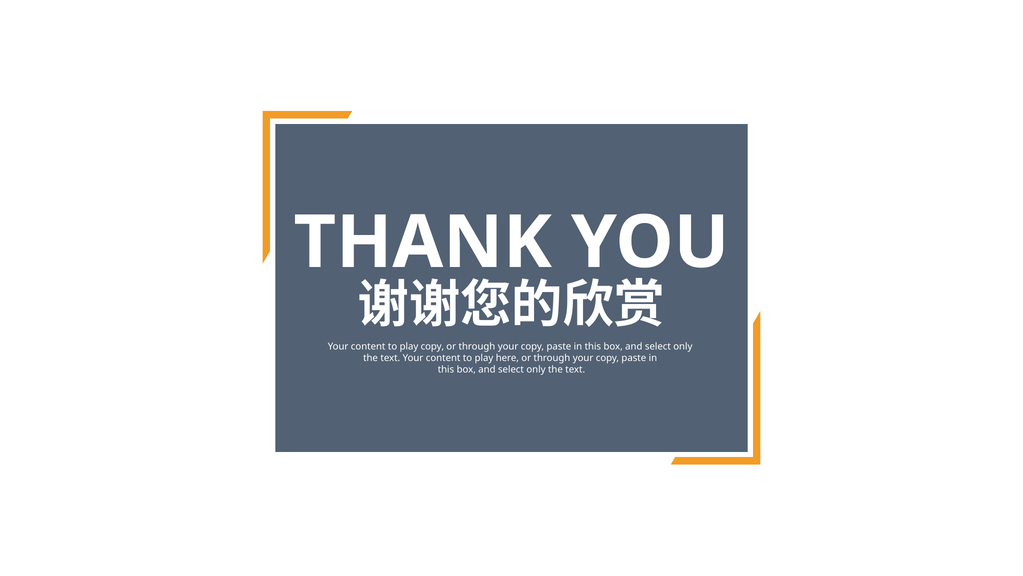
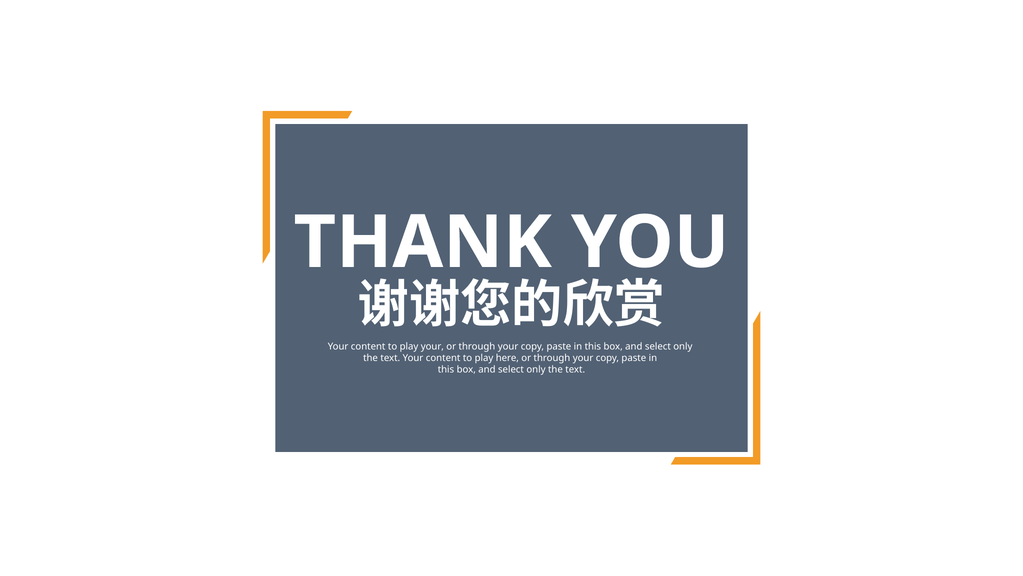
play copy: copy -> your (432, 346)
